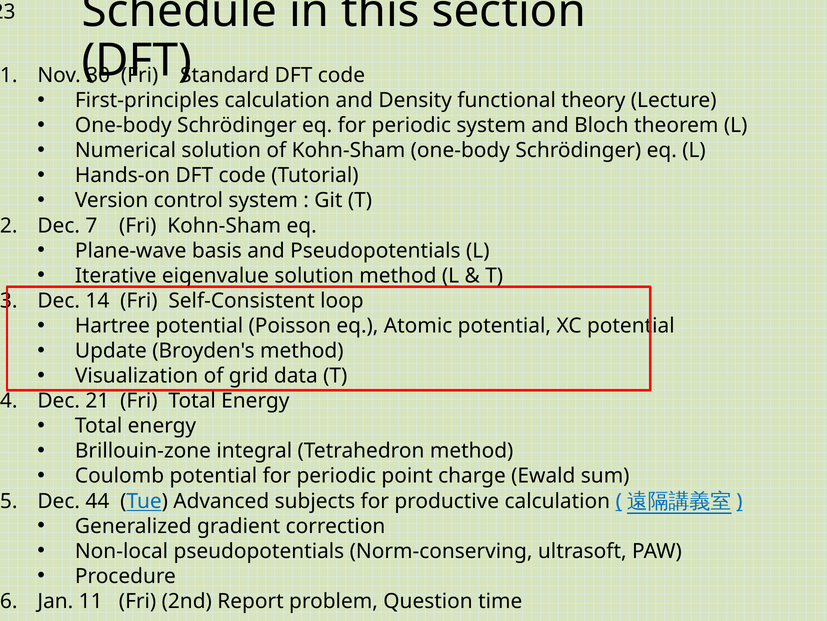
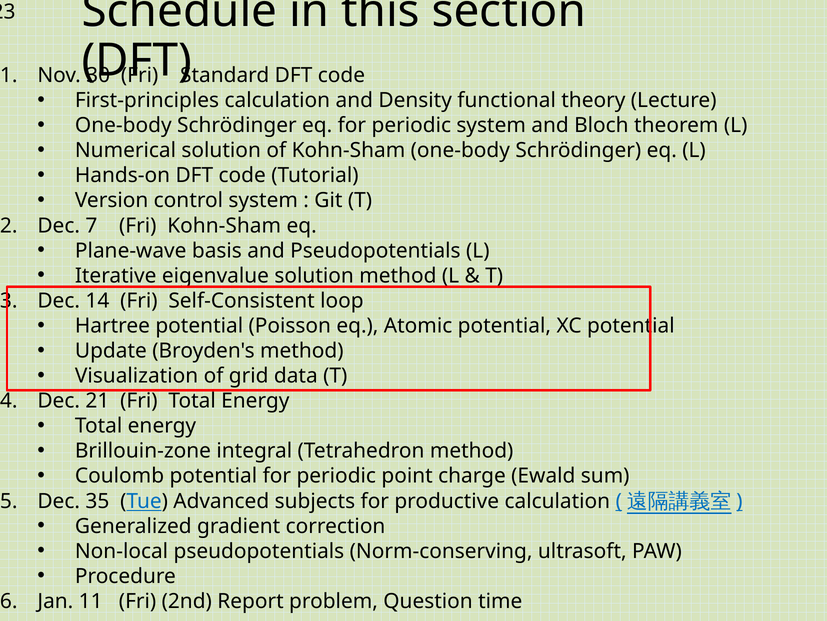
44: 44 -> 35 (97, 500)
